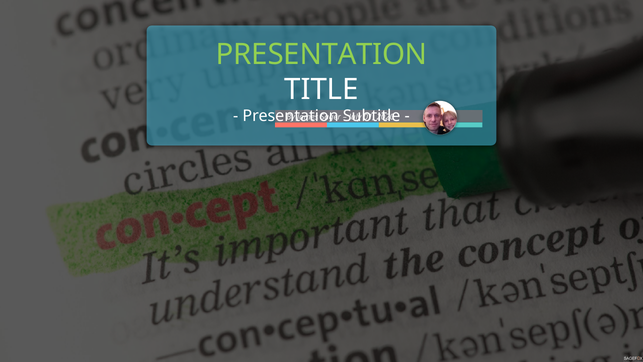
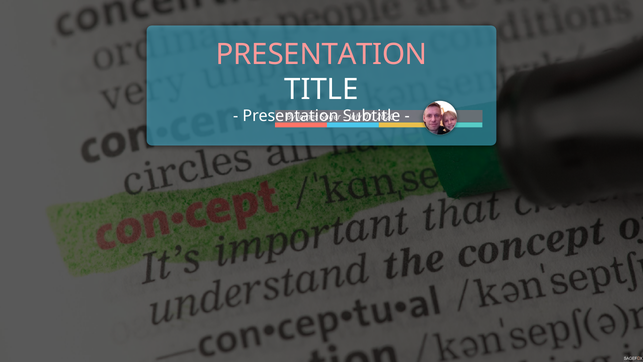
PRESENTATION colour: light green -> pink (322, 54)
